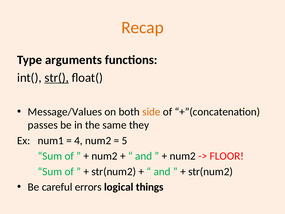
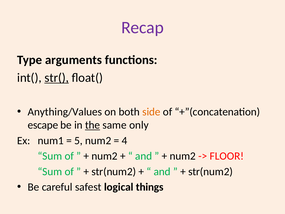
Recap colour: orange -> purple (143, 28)
Message/Values: Message/Values -> Anything/Values (65, 112)
passes: passes -> escape (43, 125)
the underline: none -> present (93, 125)
they: they -> only (139, 125)
4: 4 -> 5 (78, 140)
5: 5 -> 4 (125, 140)
errors: errors -> safest (88, 187)
